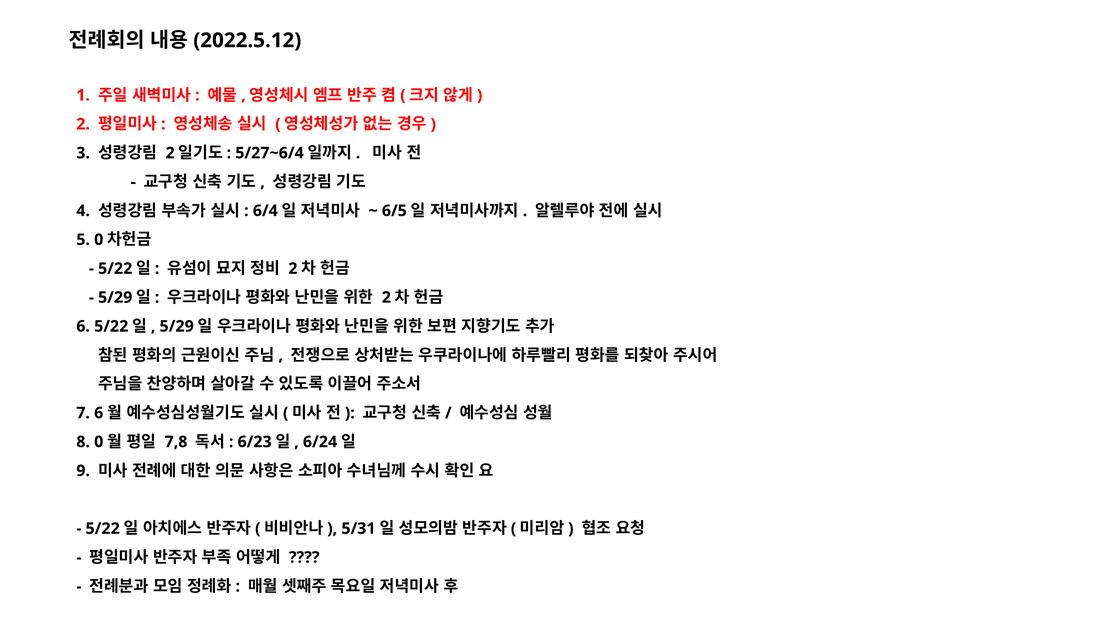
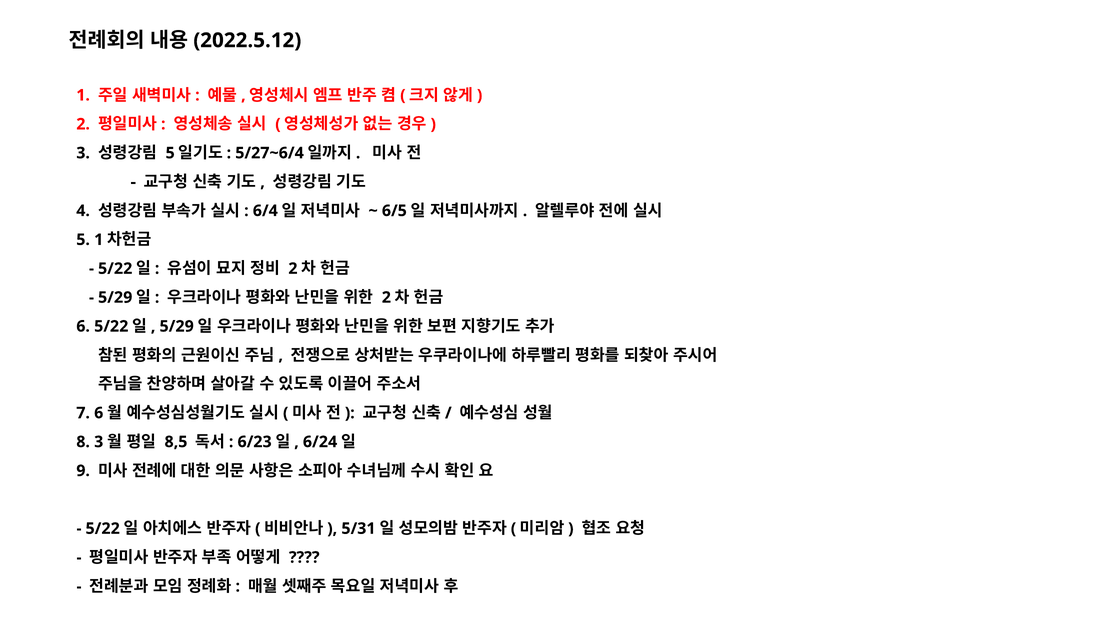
2: 2 -> 5 (170, 153)
5 0: 0 -> 1 (99, 240)
8 0: 0 -> 3 (99, 442)
7,8: 7,8 -> 8,5 (176, 442)
